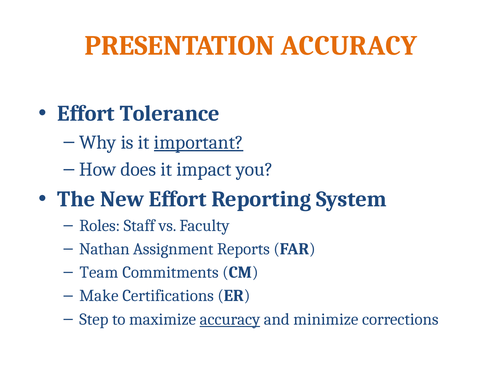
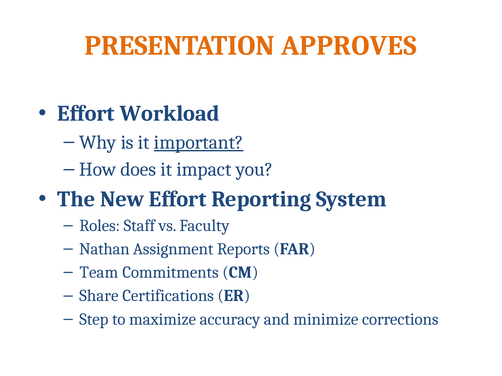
PRESENTATION ACCURACY: ACCURACY -> APPROVES (349, 46)
Tolerance: Tolerance -> Workload (170, 114)
Make: Make -> Share (99, 296)
accuracy underline: present -> none (230, 320)
